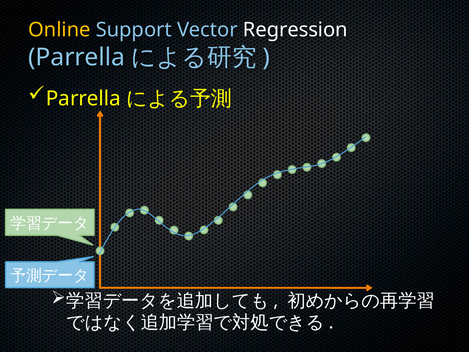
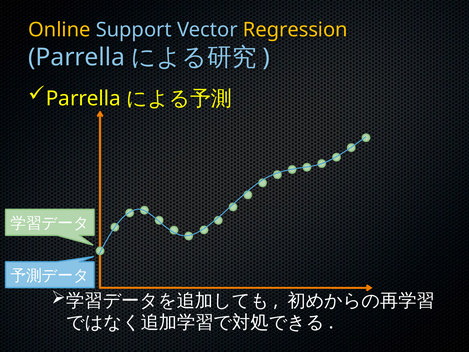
Regression colour: white -> yellow (295, 30)
